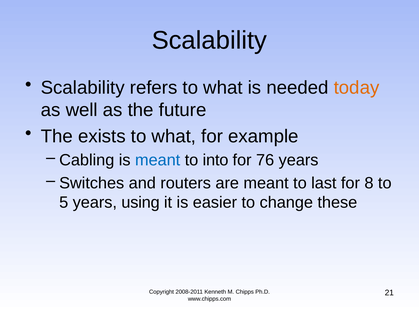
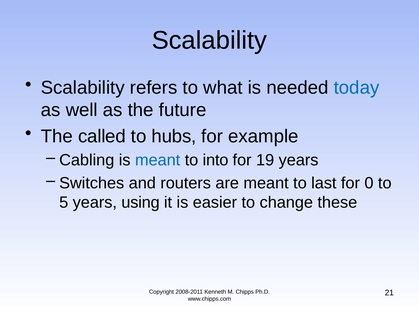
today colour: orange -> blue (357, 88)
exists: exists -> called (102, 136)
what: what -> hubs (174, 136)
76: 76 -> 19 (265, 160)
8: 8 -> 0 (369, 183)
